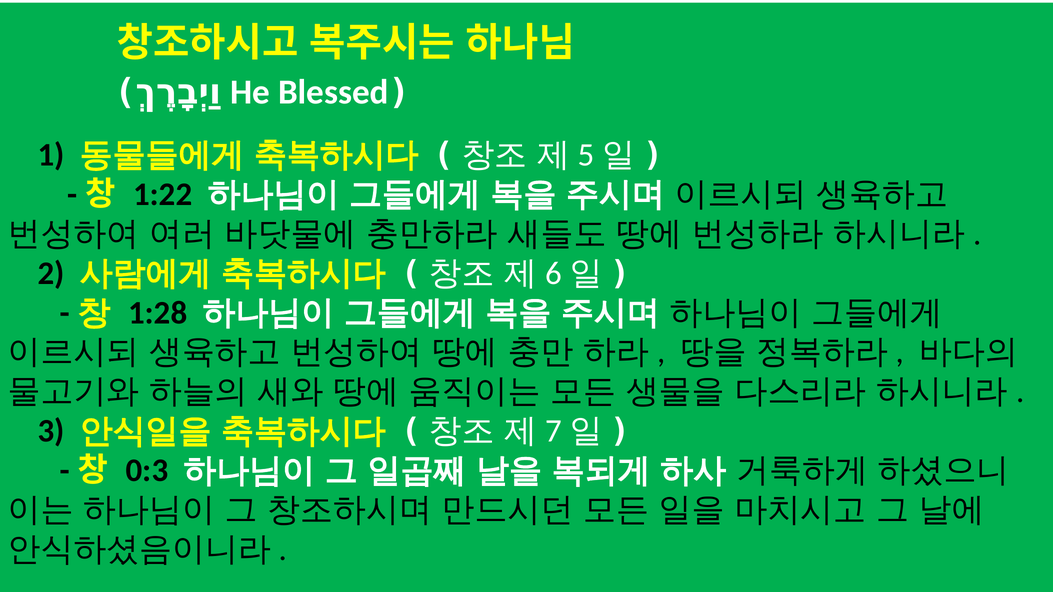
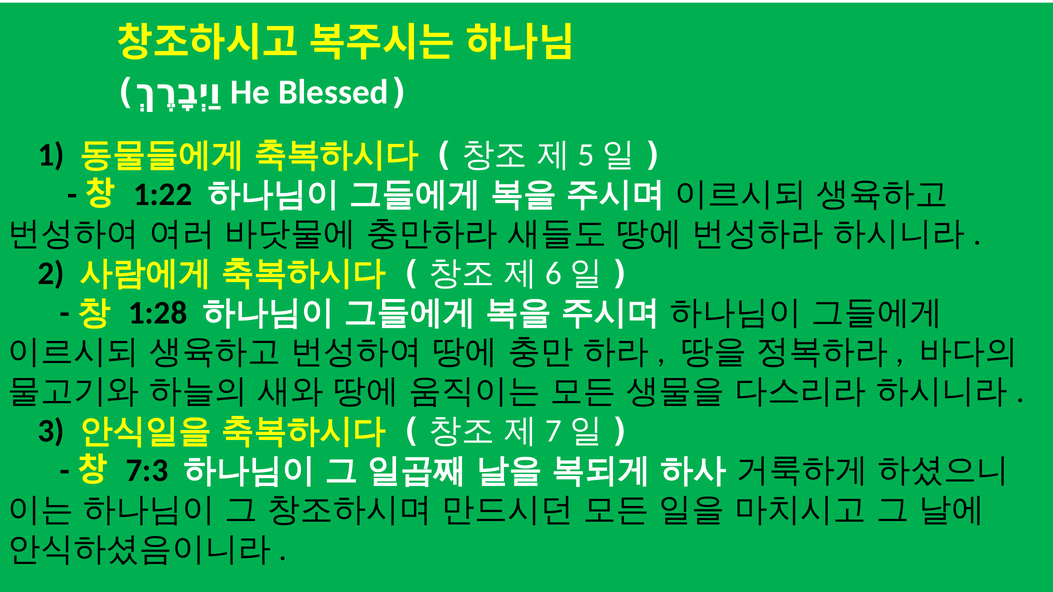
0:3: 0:3 -> 7:3 (147, 471)
